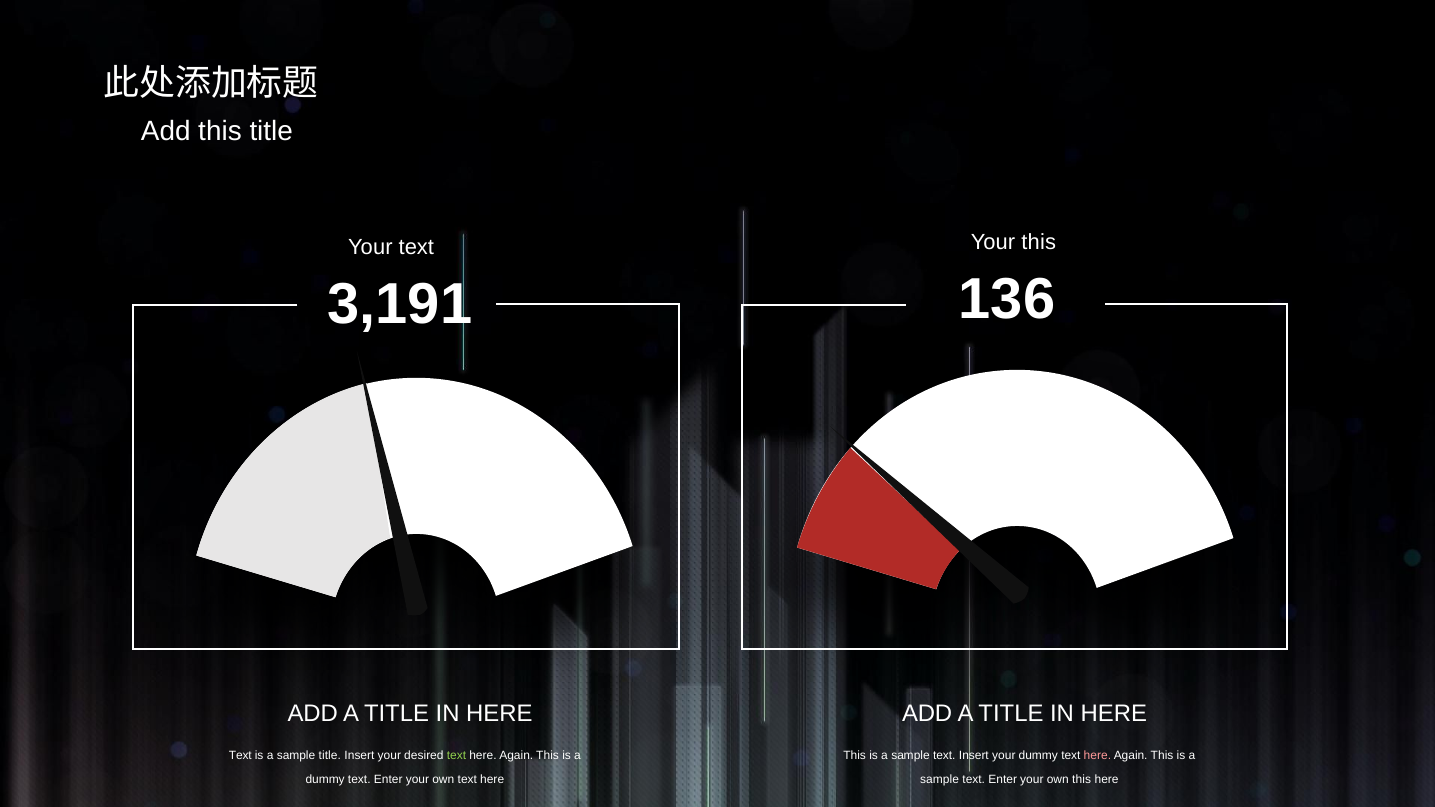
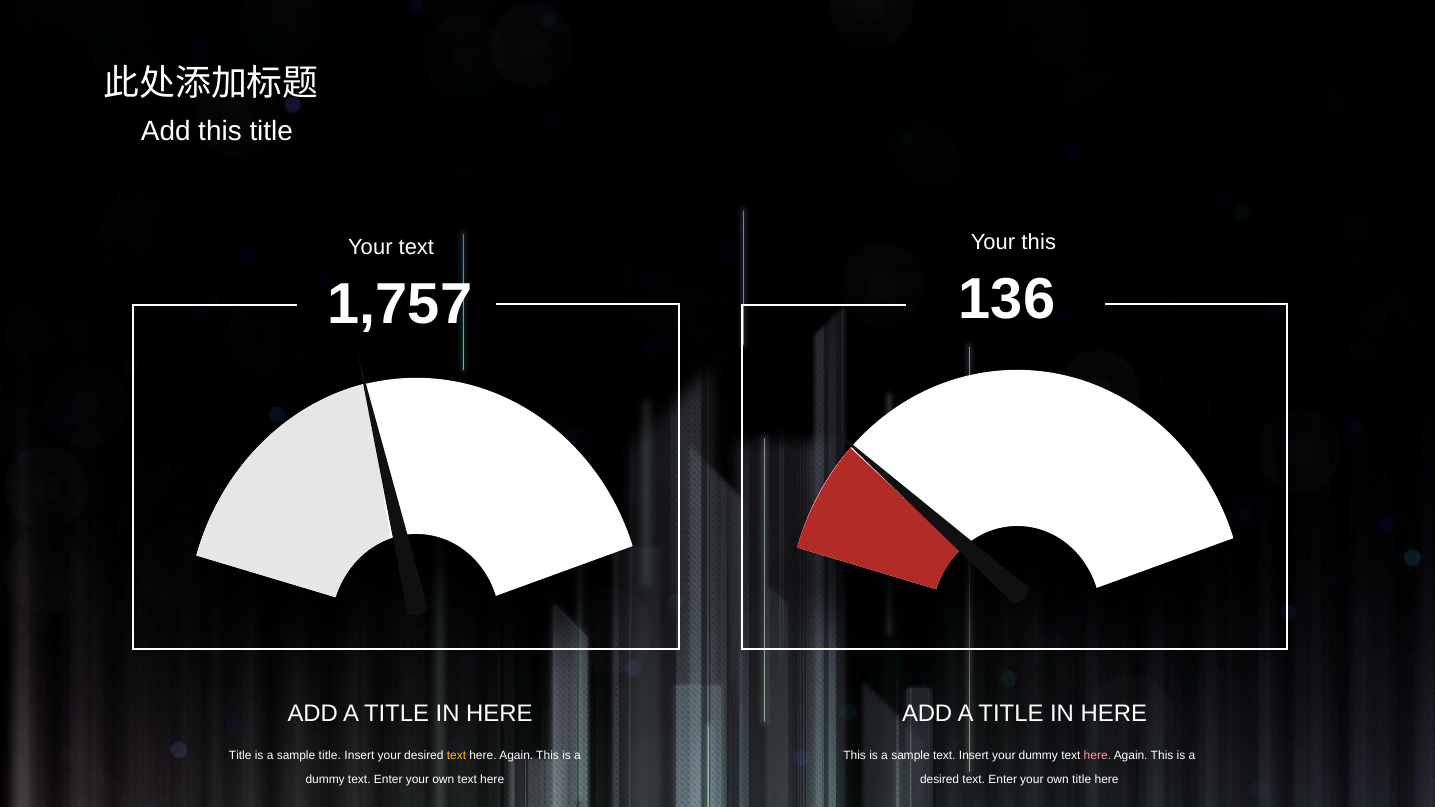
3,191: 3,191 -> 1,757 (400, 304)
Text: Text -> Title (240, 756)
text colour: light green -> yellow (456, 756)
sample: sample -> desired (940, 780)
own this: this -> title (1082, 780)
